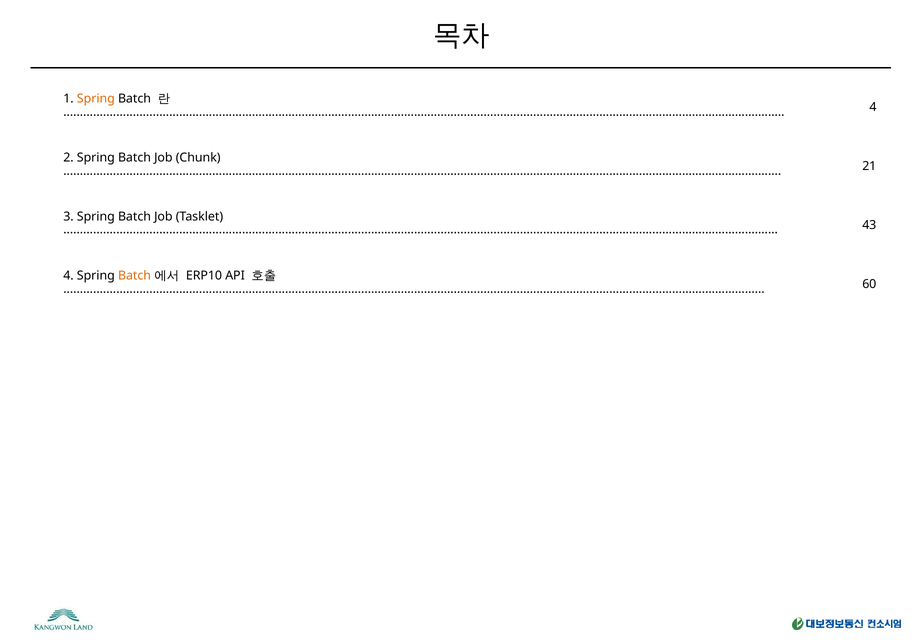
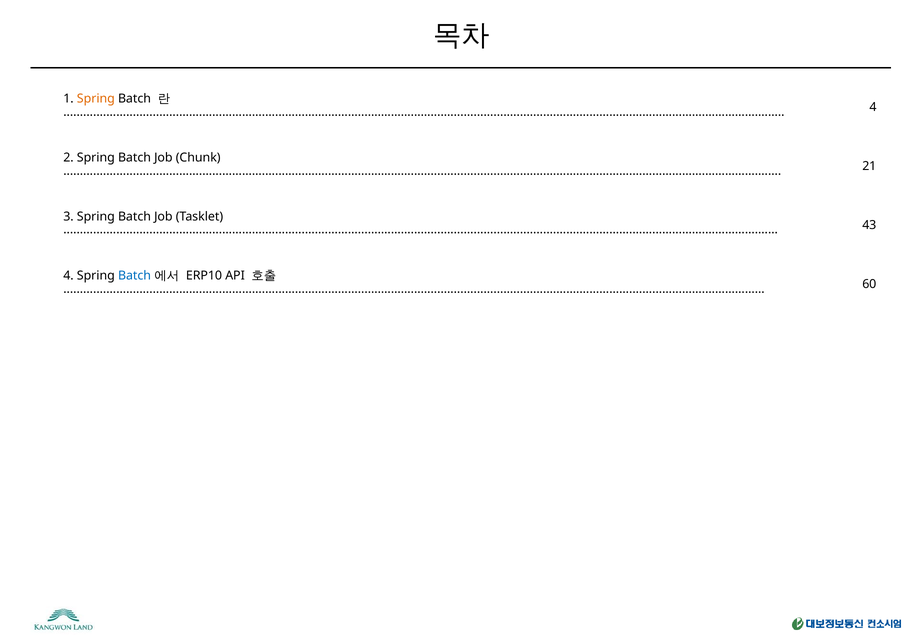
Batch colour: orange -> blue (134, 275)
